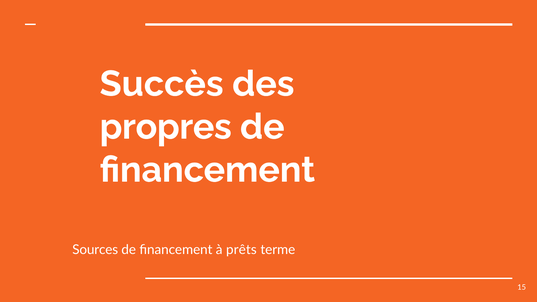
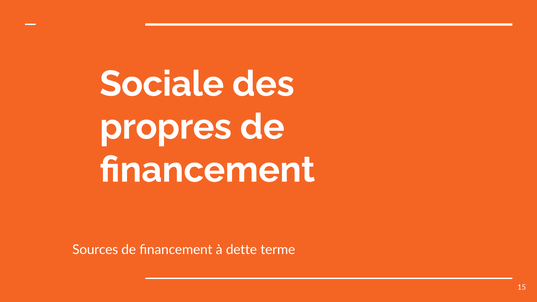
Succès: Succès -> Sociale (162, 84)
prêts: prêts -> dette (241, 250)
